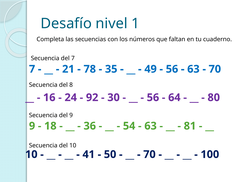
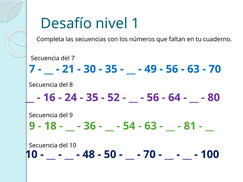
78: 78 -> 30 (90, 69)
92: 92 -> 35 (92, 98)
30: 30 -> 52 (114, 98)
41: 41 -> 48 (89, 155)
